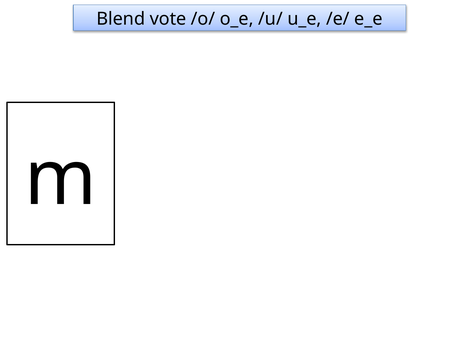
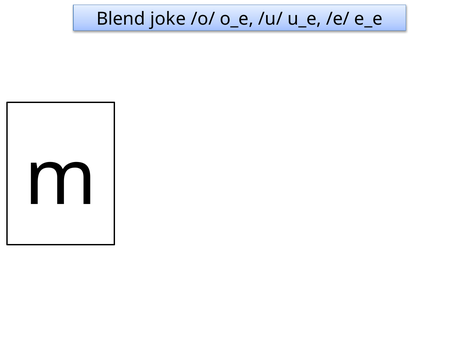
vote: vote -> joke (168, 19)
